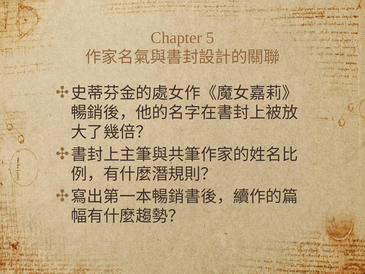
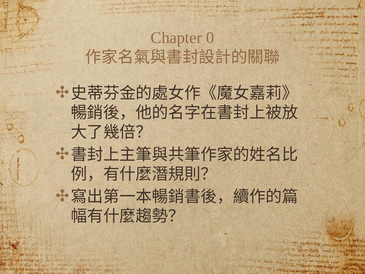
5: 5 -> 0 (210, 38)
